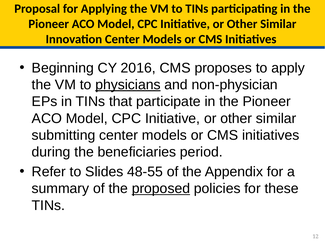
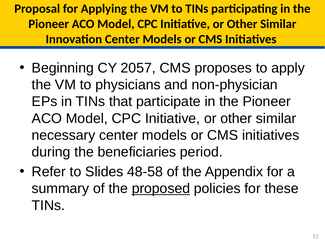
2016: 2016 -> 2057 (138, 68)
physicians underline: present -> none (128, 85)
submitting: submitting -> necessary (64, 135)
48-55: 48-55 -> 48-58 (145, 172)
